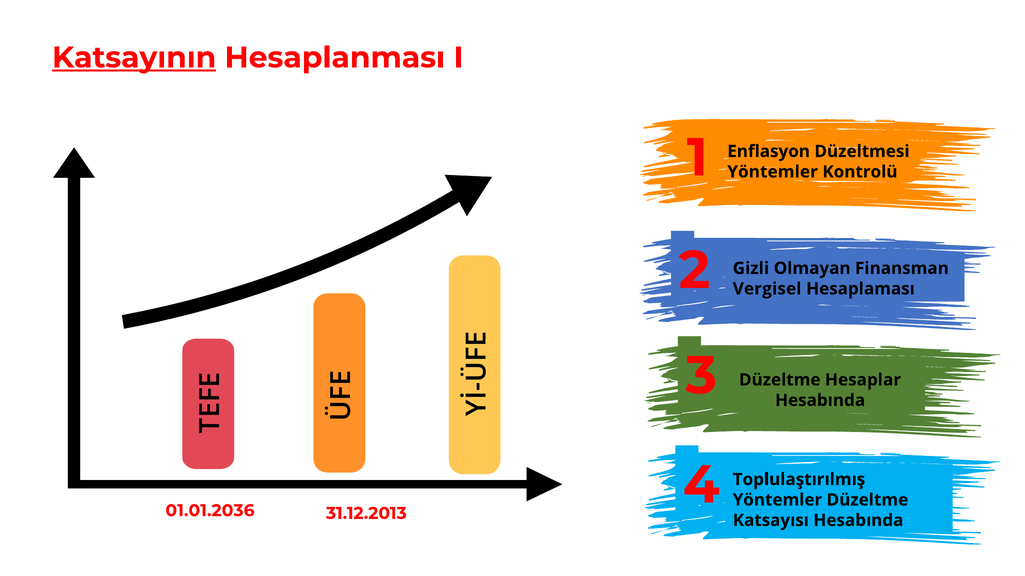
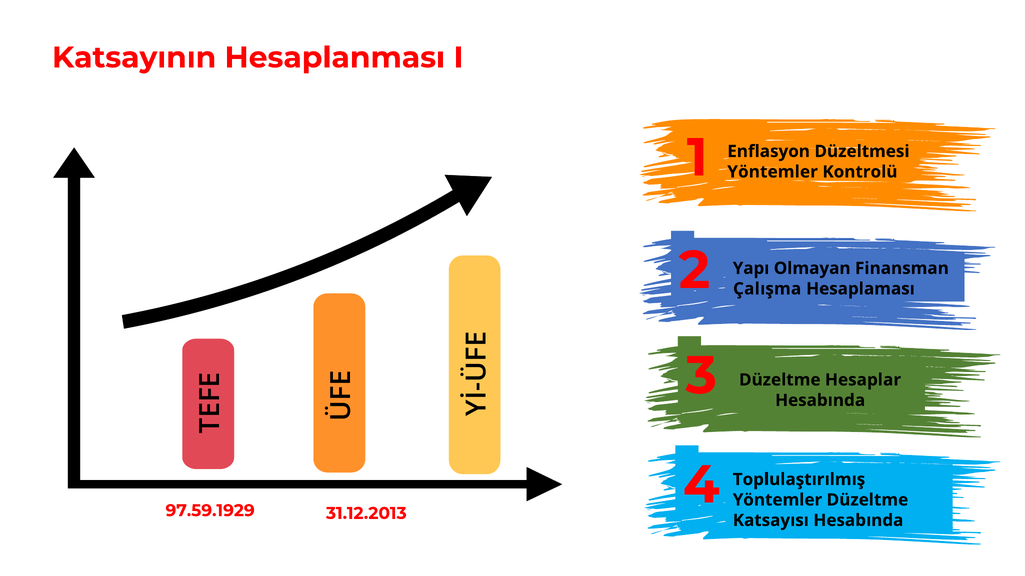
Katsayının underline: present -> none (134, 58)
Gizli: Gizli -> Yapı (751, 269)
Vergisel: Vergisel -> Çalışma (767, 289)
01.01.2036: 01.01.2036 -> 97.59.1929 (210, 511)
